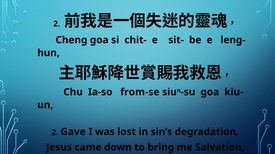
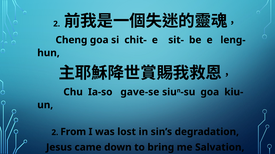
from-se: from-se -> gave-se (140, 92)
Gave: Gave -> From (73, 132)
